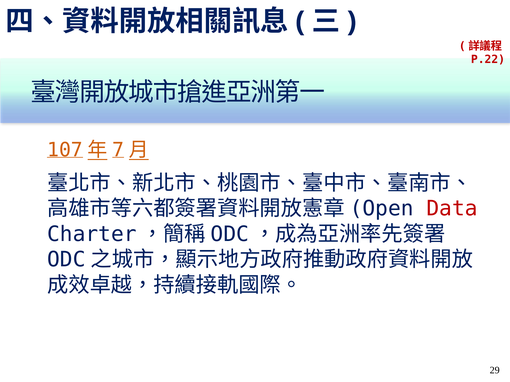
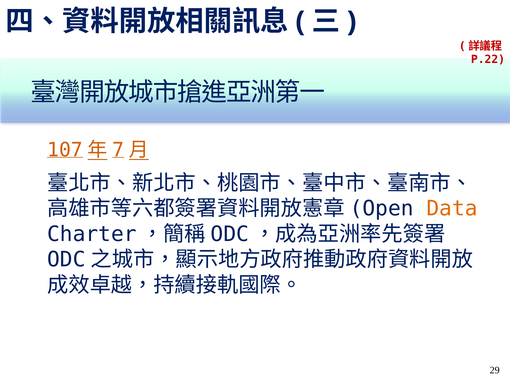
Data colour: red -> orange (452, 209)
